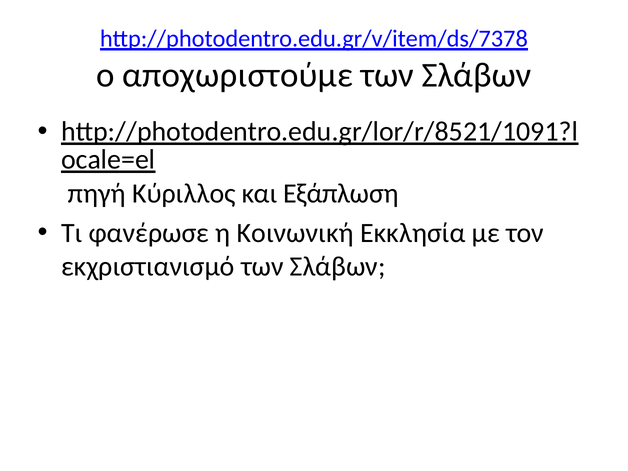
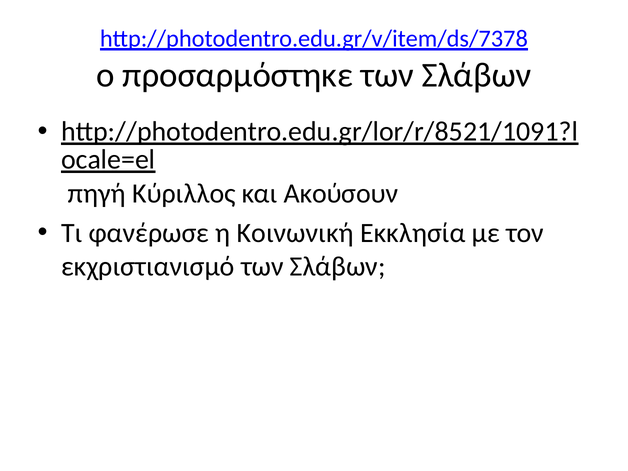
αποχωριστούμε: αποχωριστούμε -> προσαρμόστηκε (238, 75)
Εξάπλωση: Εξάπλωση -> Ακούσουν (341, 194)
